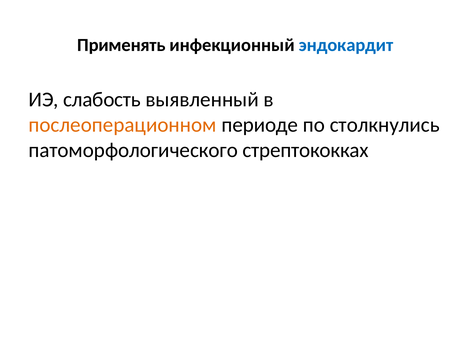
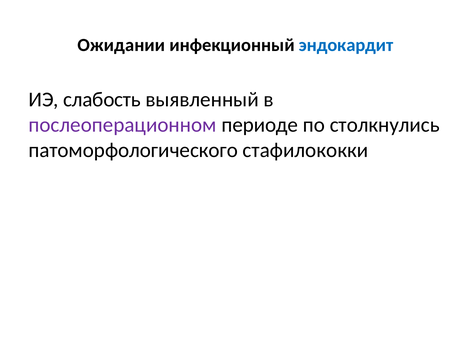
Применять: Применять -> Ожидании (121, 45)
послеоперационном colour: orange -> purple (123, 125)
стрептококках: стрептококках -> стафилококки (306, 150)
